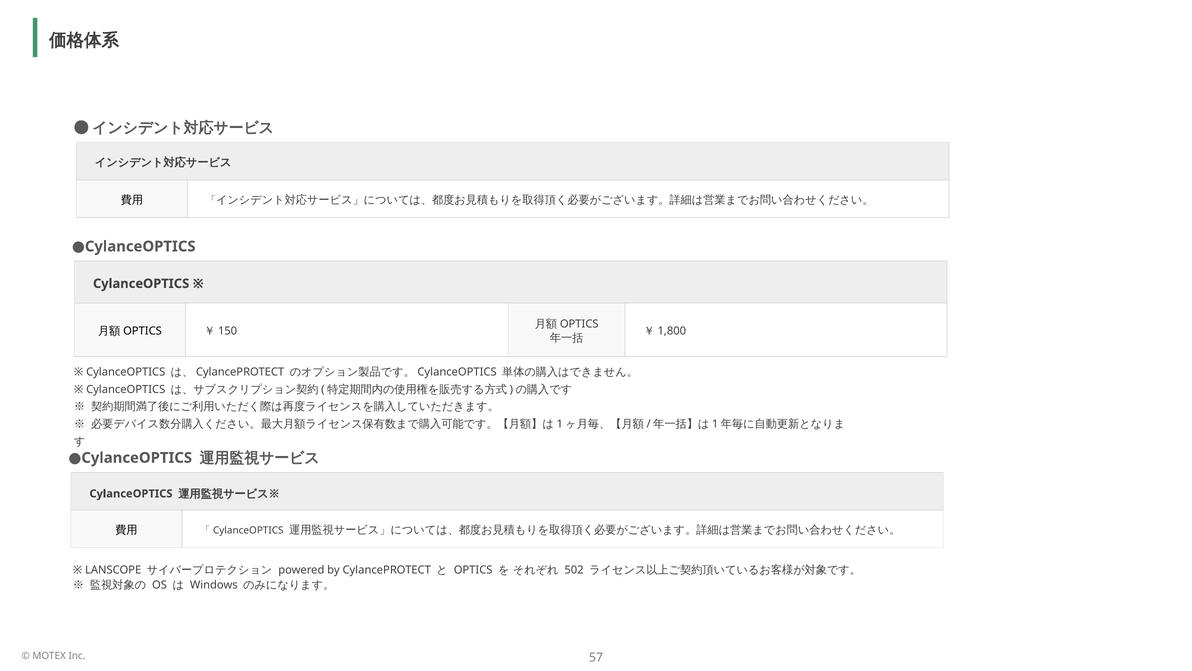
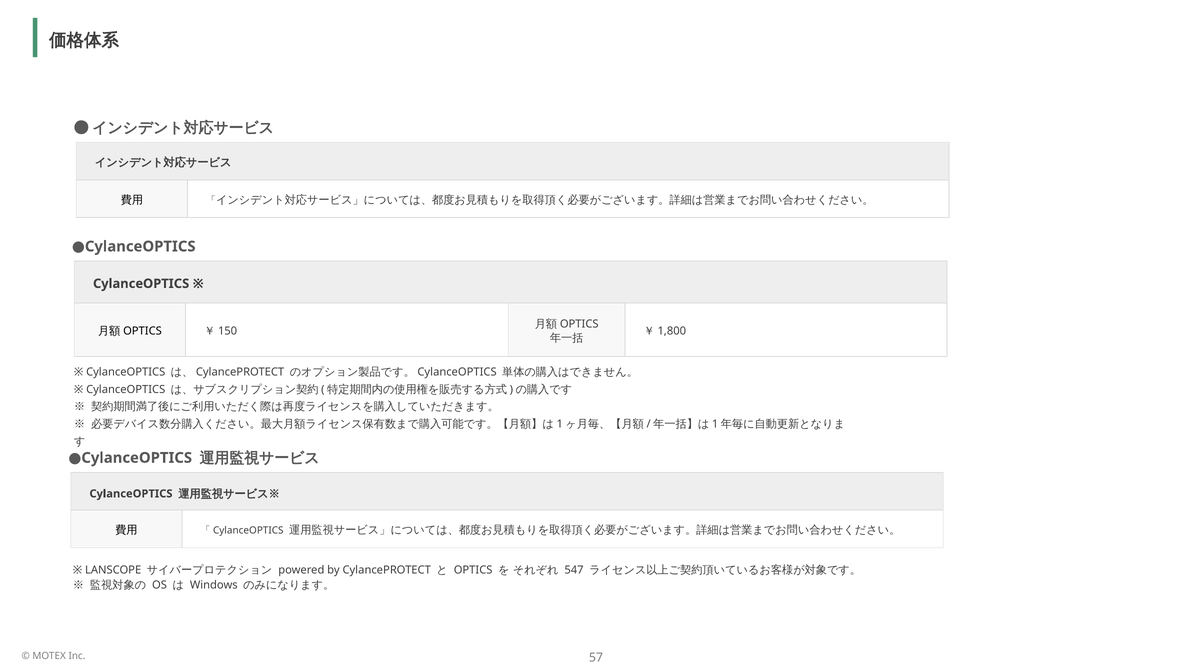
502: 502 -> 547 (574, 570)
